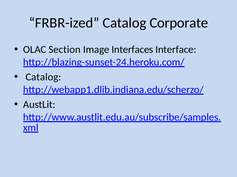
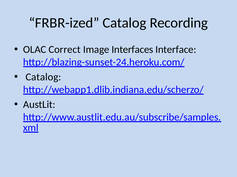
Corporate: Corporate -> Recording (179, 23)
Section: Section -> Correct (65, 50)
